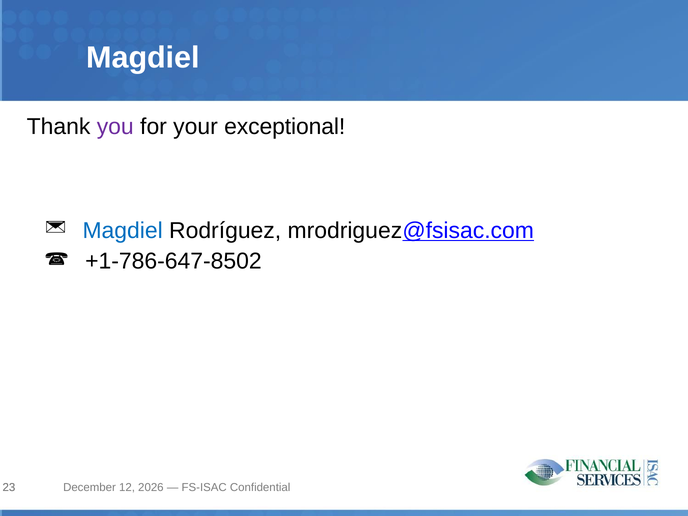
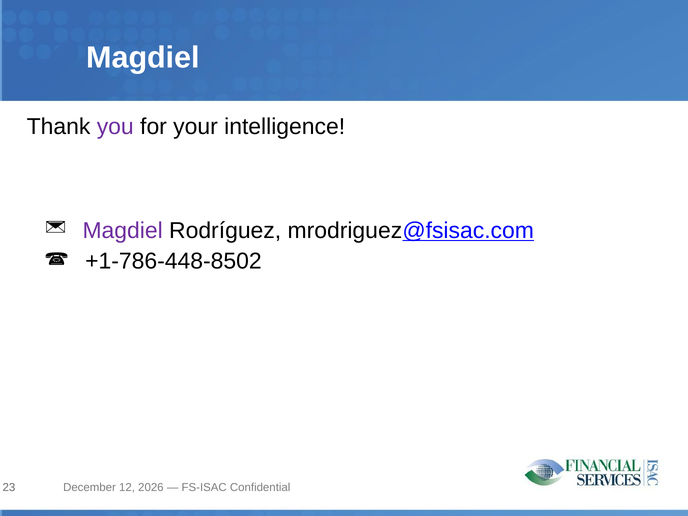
exceptional: exceptional -> intelligence (285, 127)
Magdiel colour: blue -> purple (123, 231)
+1-786-647-8502: +1-786-647-8502 -> +1-786-448-8502 (173, 261)
